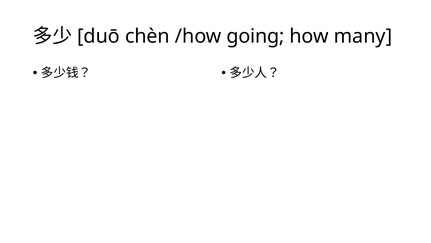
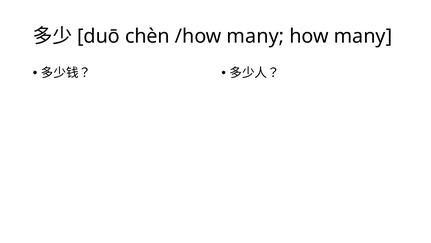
/how going: going -> many (255, 36)
